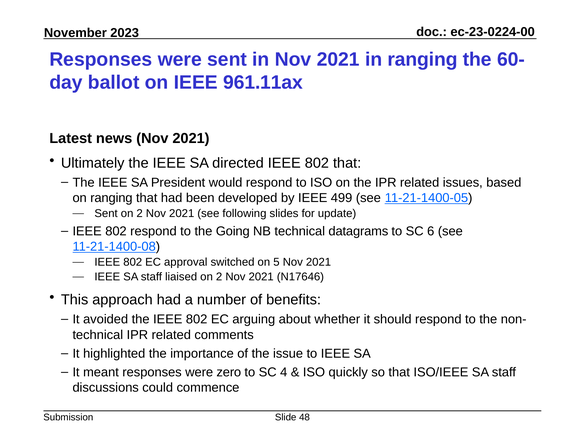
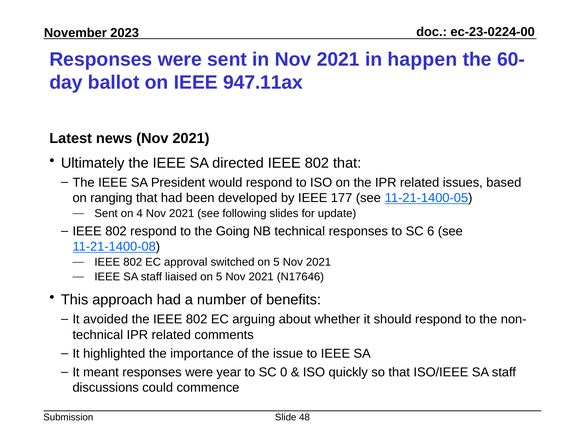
in ranging: ranging -> happen (422, 59)
961.11ax: 961.11ax -> 947.11ax (263, 83)
499: 499 -> 177 (342, 198)
Sent on 2: 2 -> 4 (140, 213)
technical datagrams: datagrams -> responses (358, 231)
liaised on 2: 2 -> 5 (219, 277)
zero: zero -> year (229, 372)
4: 4 -> 0 (284, 372)
